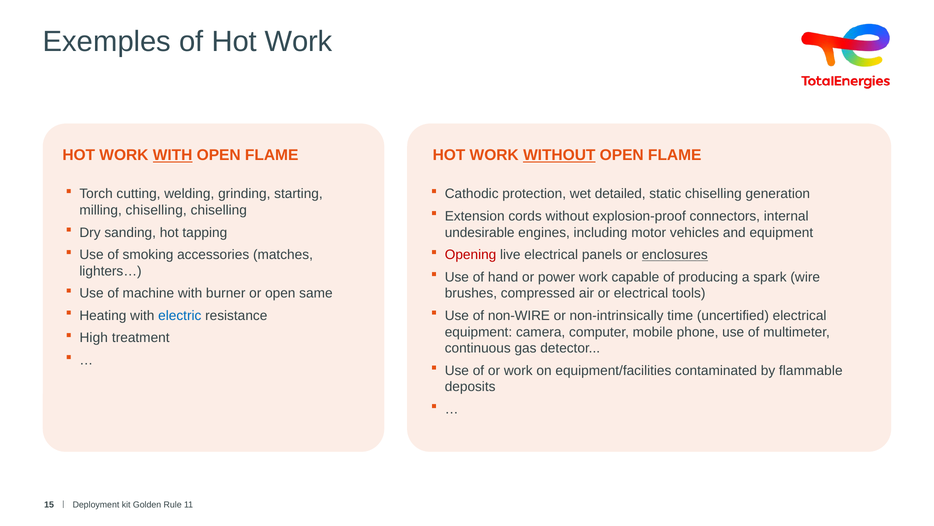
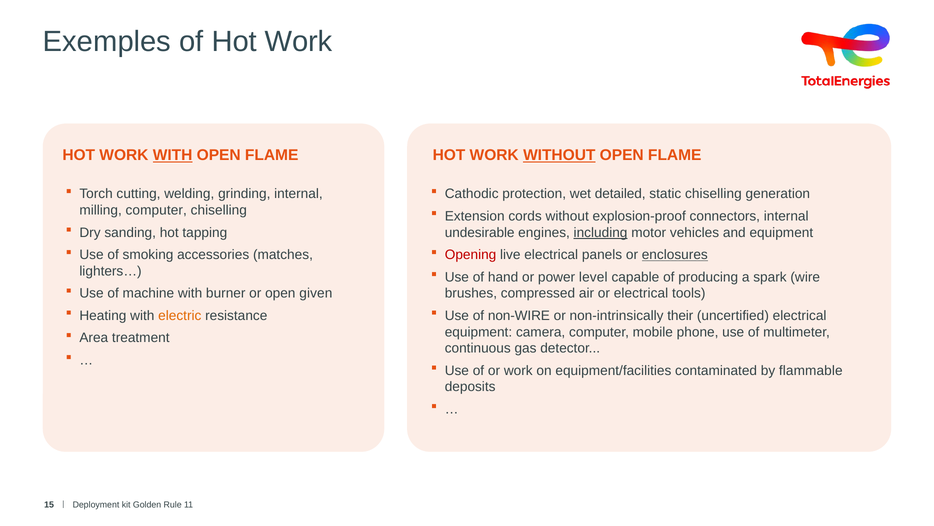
grinding starting: starting -> internal (298, 194)
milling chiselling: chiselling -> computer (156, 210)
including underline: none -> present (601, 232)
power work: work -> level (593, 277)
same: same -> given (316, 293)
electric colour: blue -> orange (180, 315)
time: time -> their (680, 315)
High: High -> Area (94, 337)
